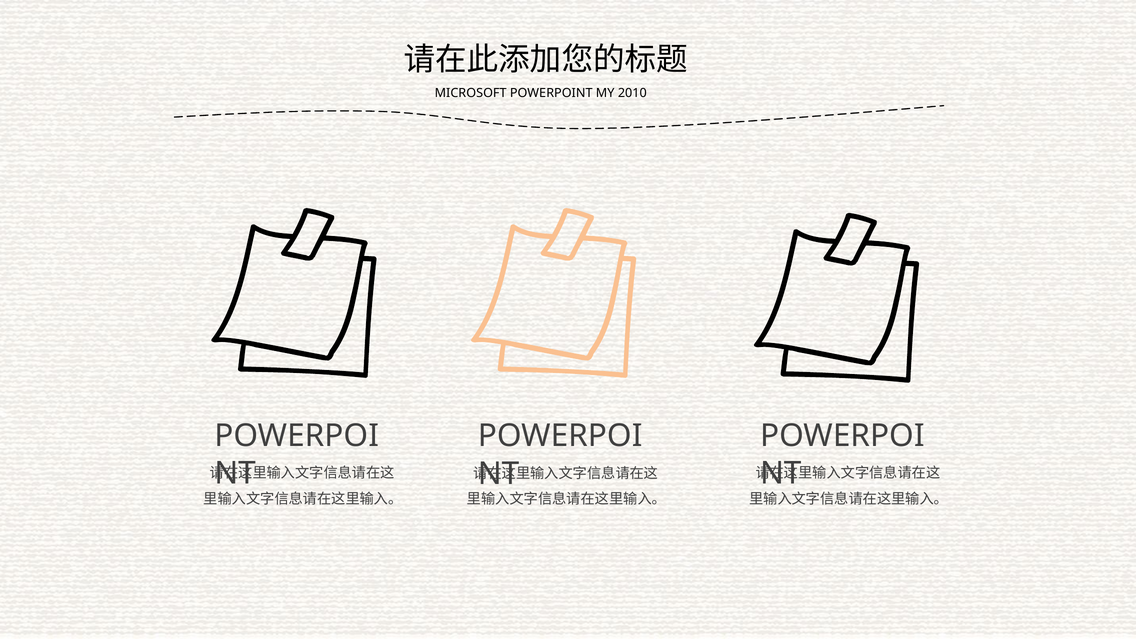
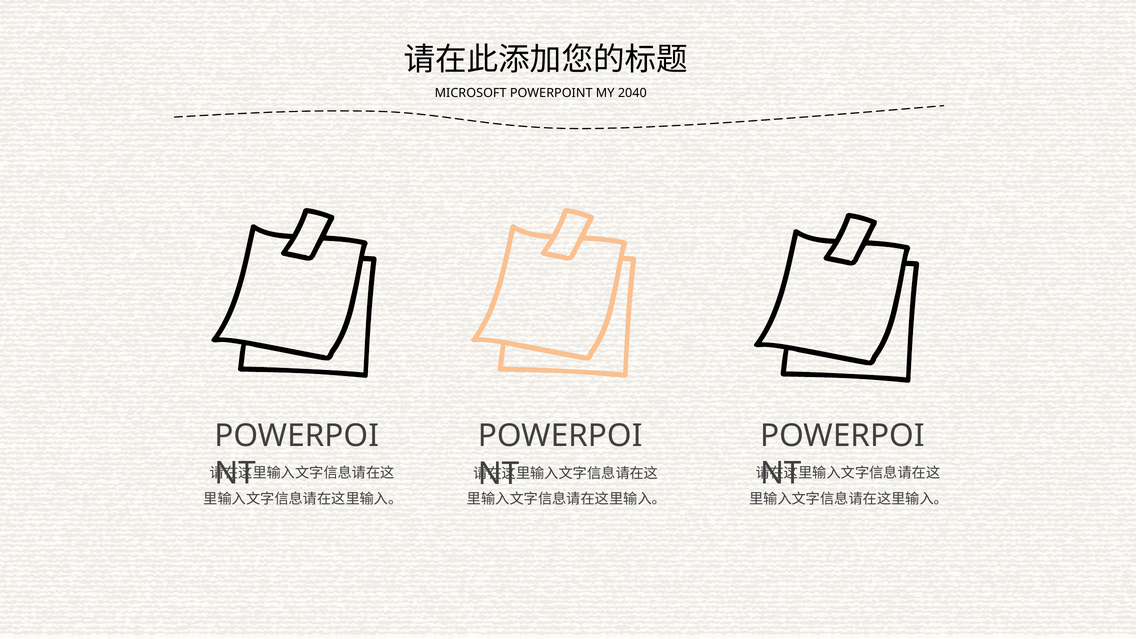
2010: 2010 -> 2040 (632, 93)
